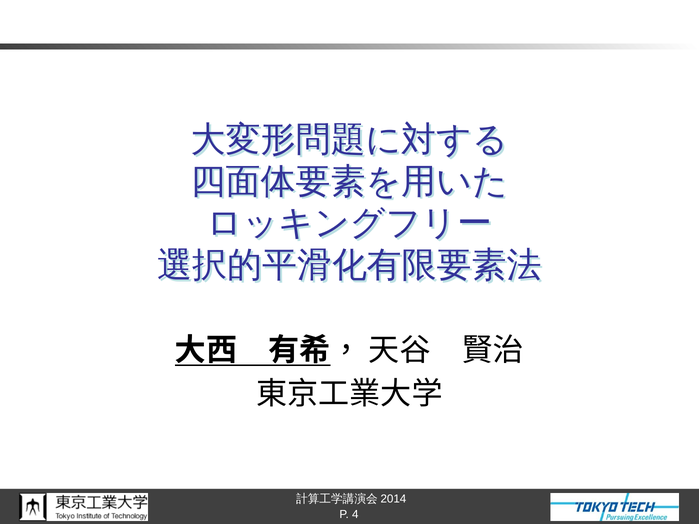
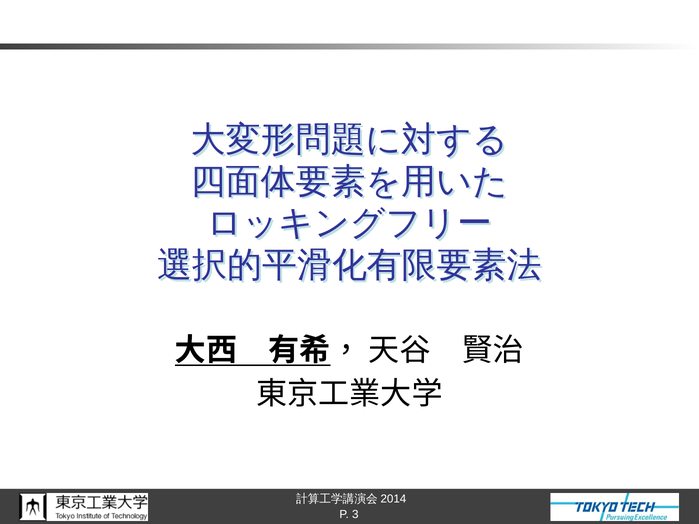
4: 4 -> 3 (355, 515)
